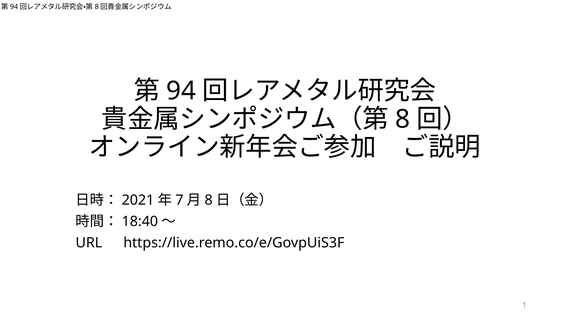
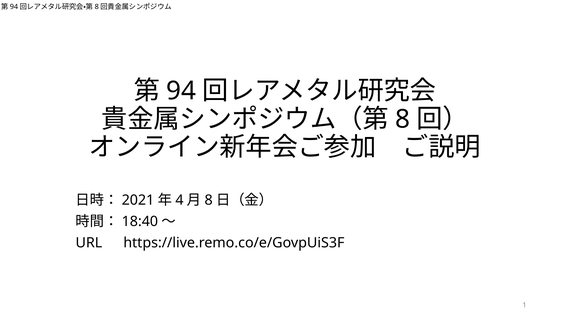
7: 7 -> 4 (179, 200)
